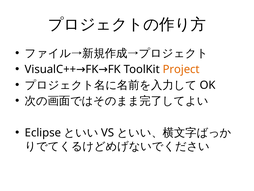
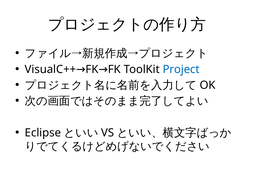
Project colour: orange -> blue (181, 69)
